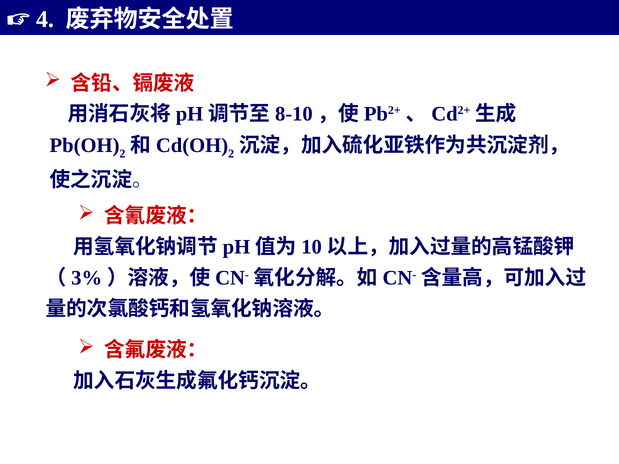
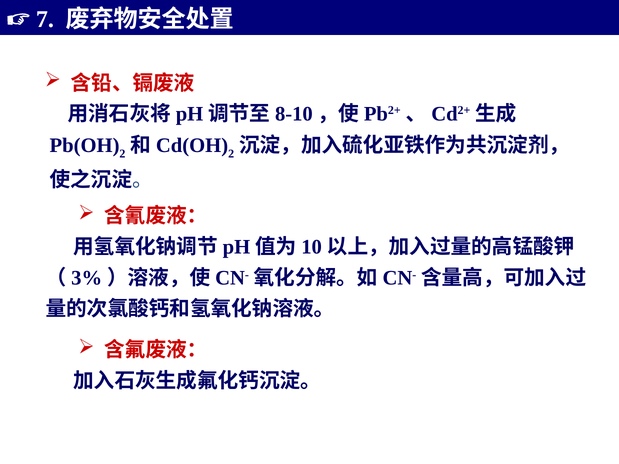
4: 4 -> 7 (45, 19)
